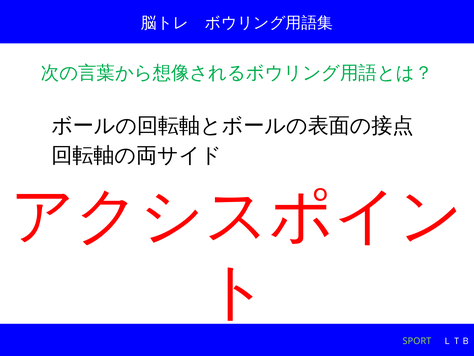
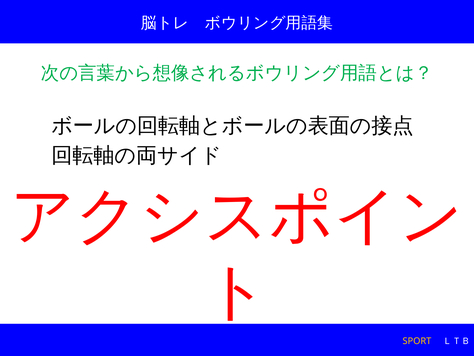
SPORT colour: light green -> yellow (417, 341)
